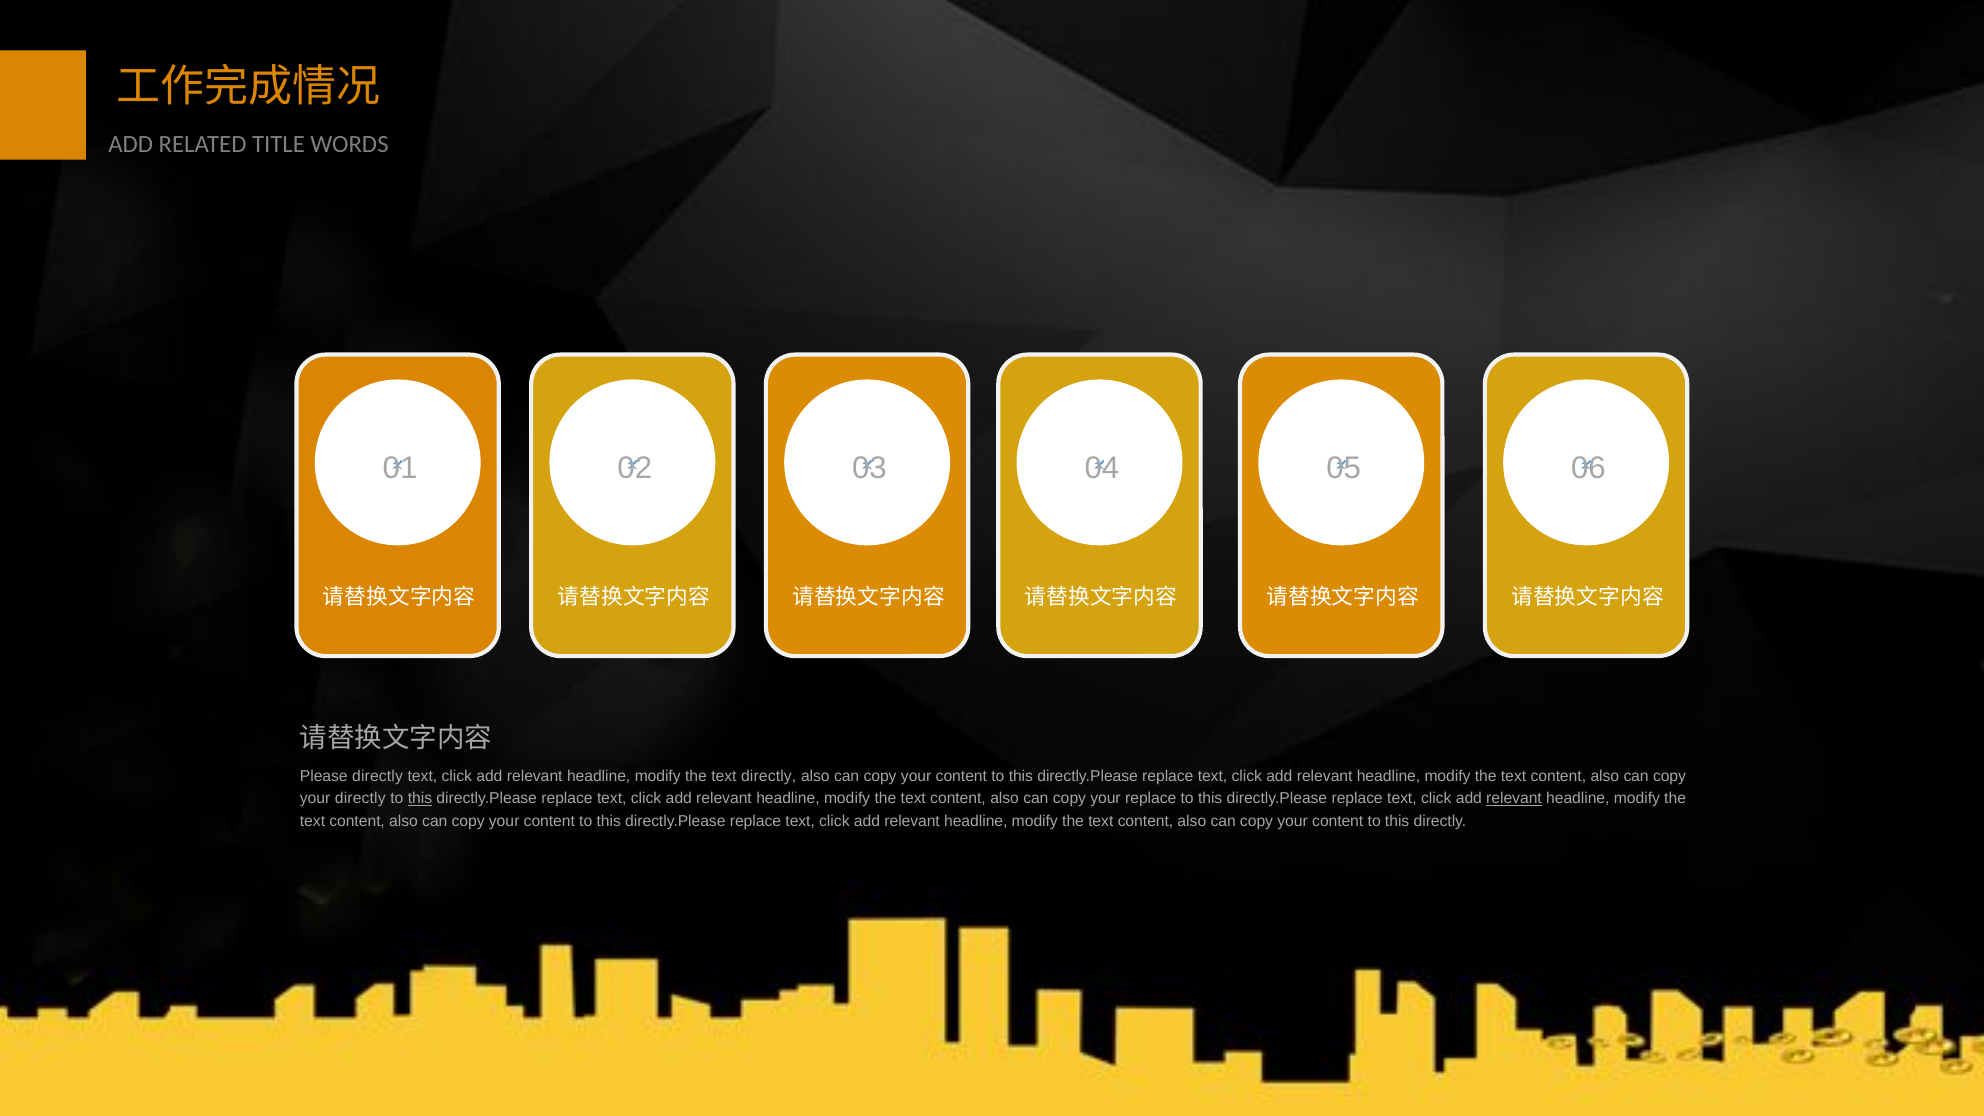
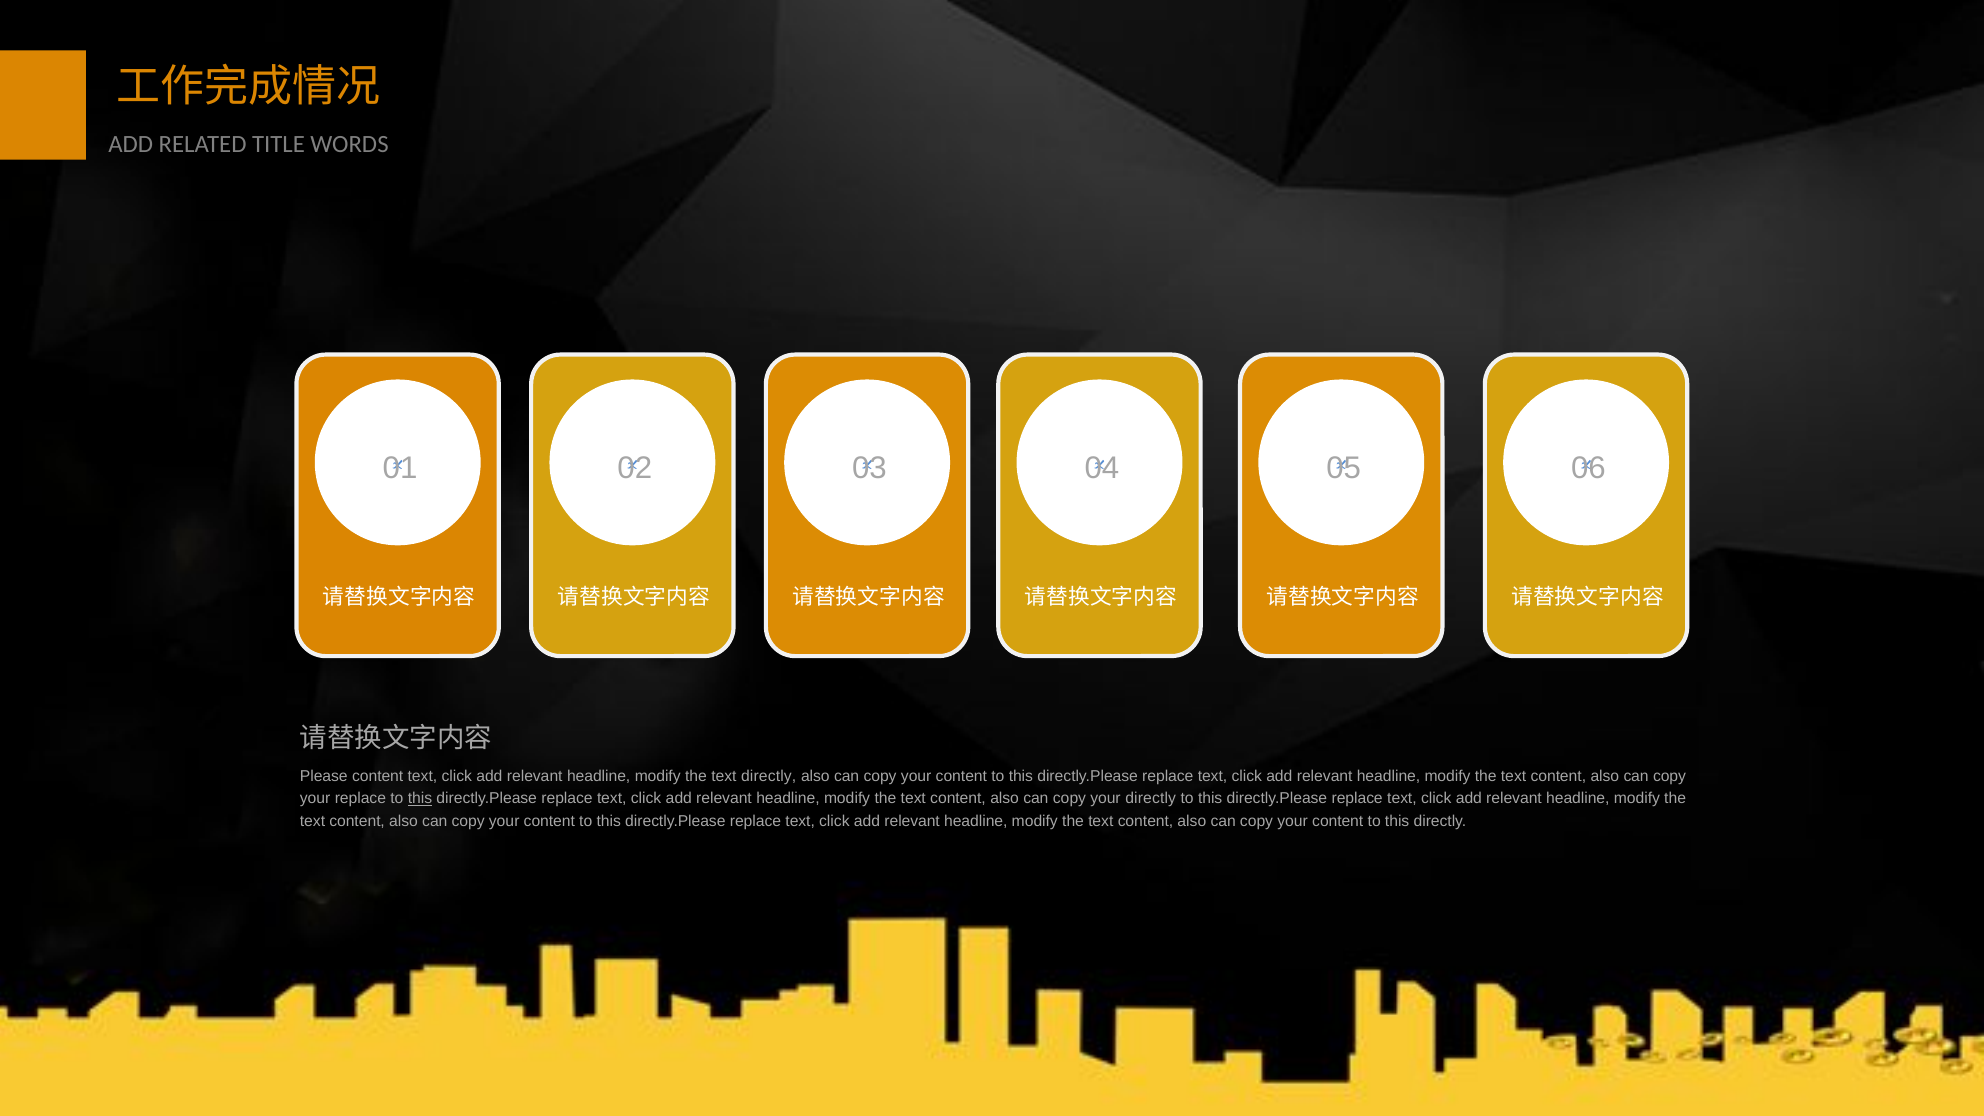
Please directly: directly -> content (378, 776)
your directly: directly -> replace (360, 799)
your replace: replace -> directly (1151, 799)
relevant underline: present -> none (1514, 799)
